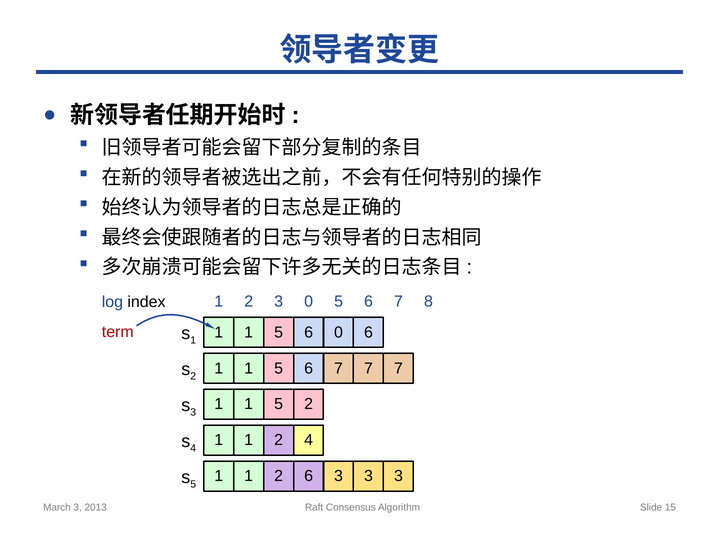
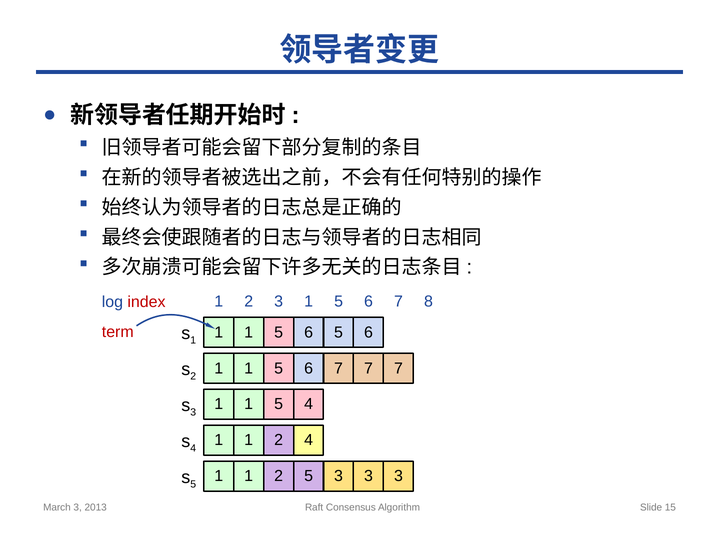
3 0: 0 -> 1 (309, 302)
index colour: black -> red (147, 302)
6 0: 0 -> 5 (339, 333)
5 2: 2 -> 4 (309, 404)
2 6: 6 -> 5 (309, 476)
